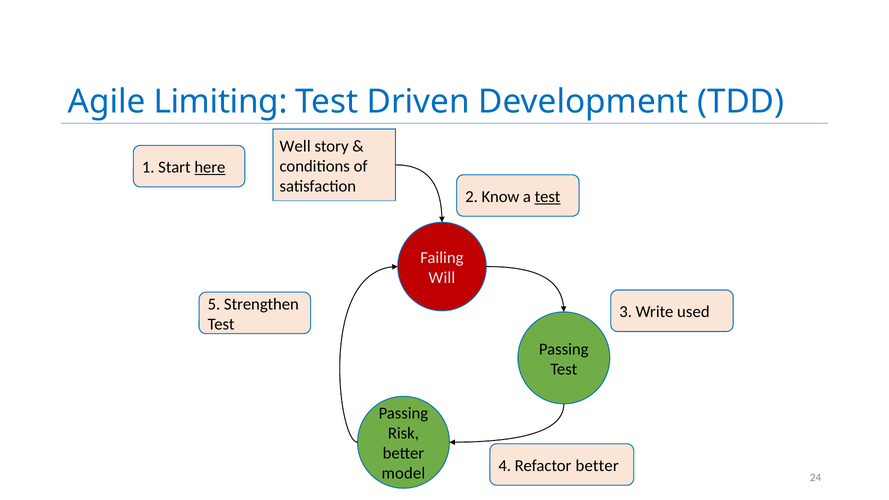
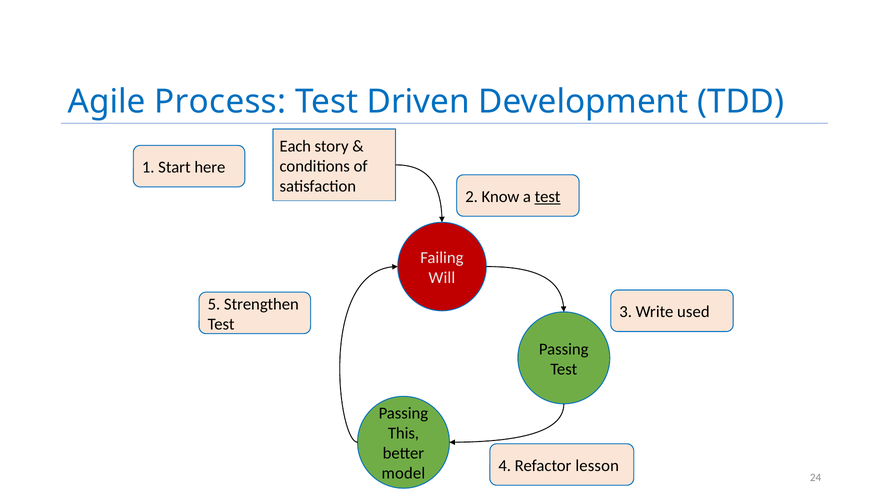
Limiting: Limiting -> Process (220, 102)
Well: Well -> Each (295, 146)
here underline: present -> none (210, 167)
Risk: Risk -> This (403, 433)
Refactor better: better -> lesson (597, 466)
